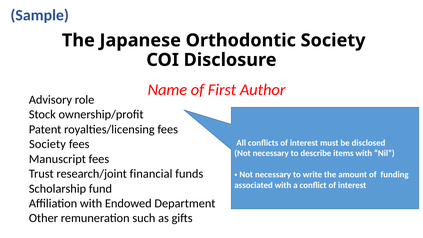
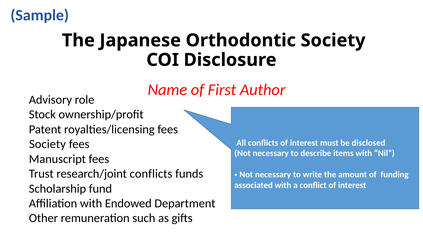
research/joint financial: financial -> conflicts (151, 174)
